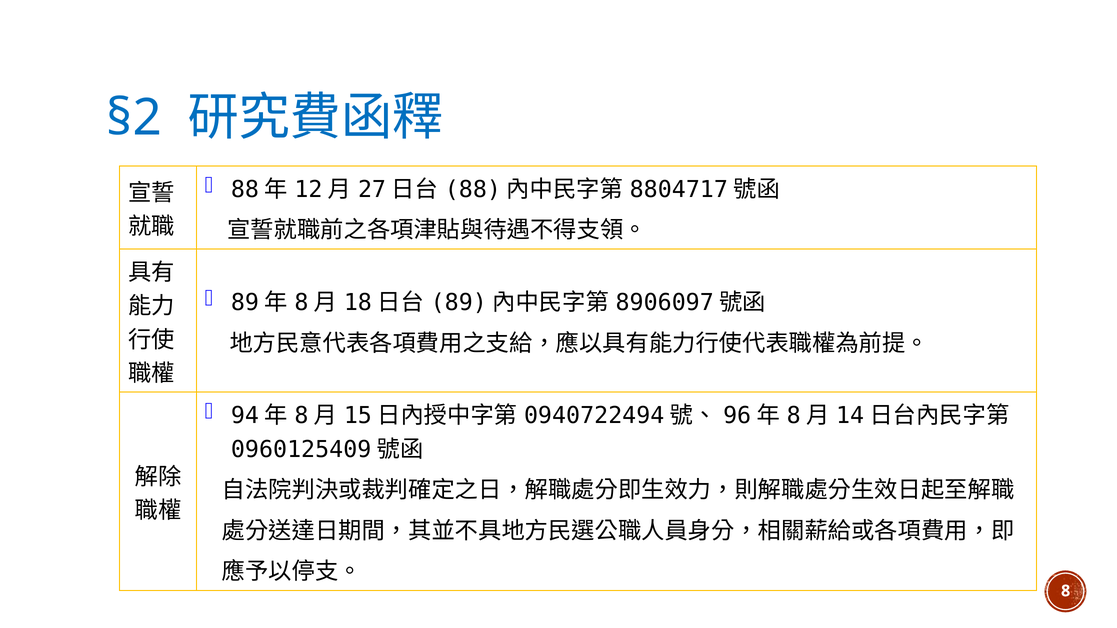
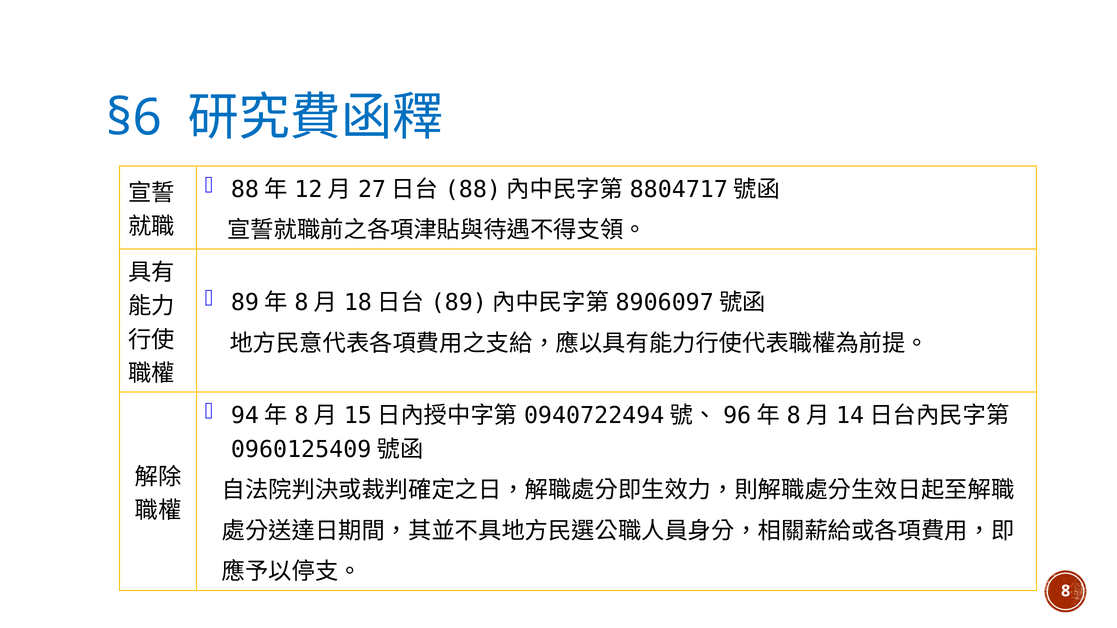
§2: §2 -> §6 (134, 118)
